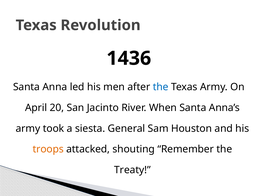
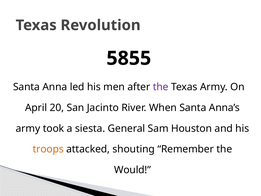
1436: 1436 -> 5855 (129, 58)
the colour: blue -> purple (161, 87)
Treaty: Treaty -> Would (132, 170)
